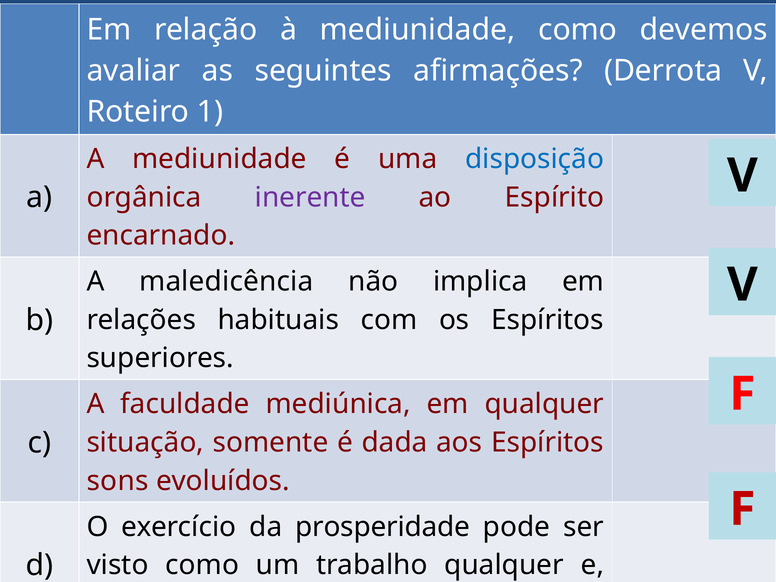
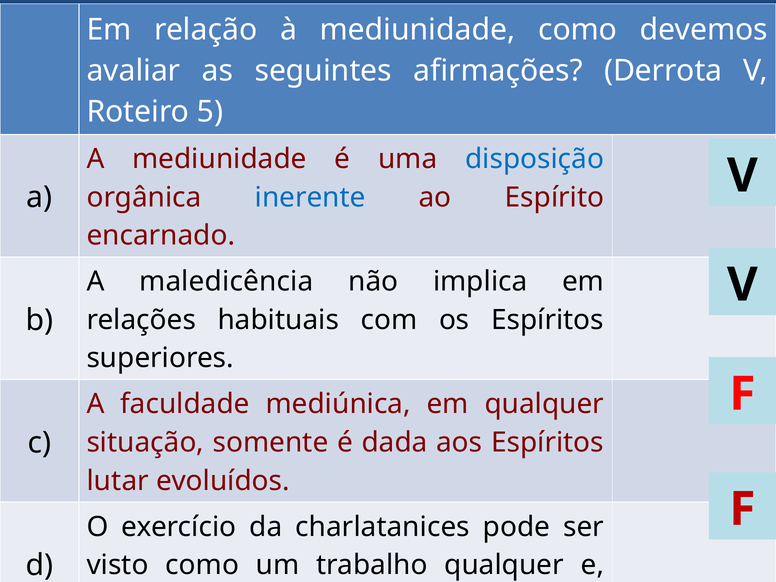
1: 1 -> 5 (210, 112)
inerente colour: purple -> blue (310, 197)
sons: sons -> lutar (118, 481)
prosperidade: prosperidade -> charlatanices (383, 527)
